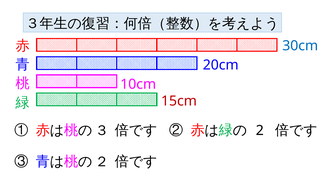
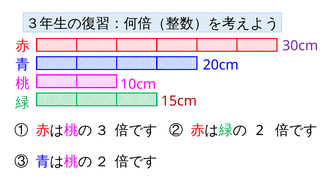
30cm colour: blue -> purple (300, 46)
